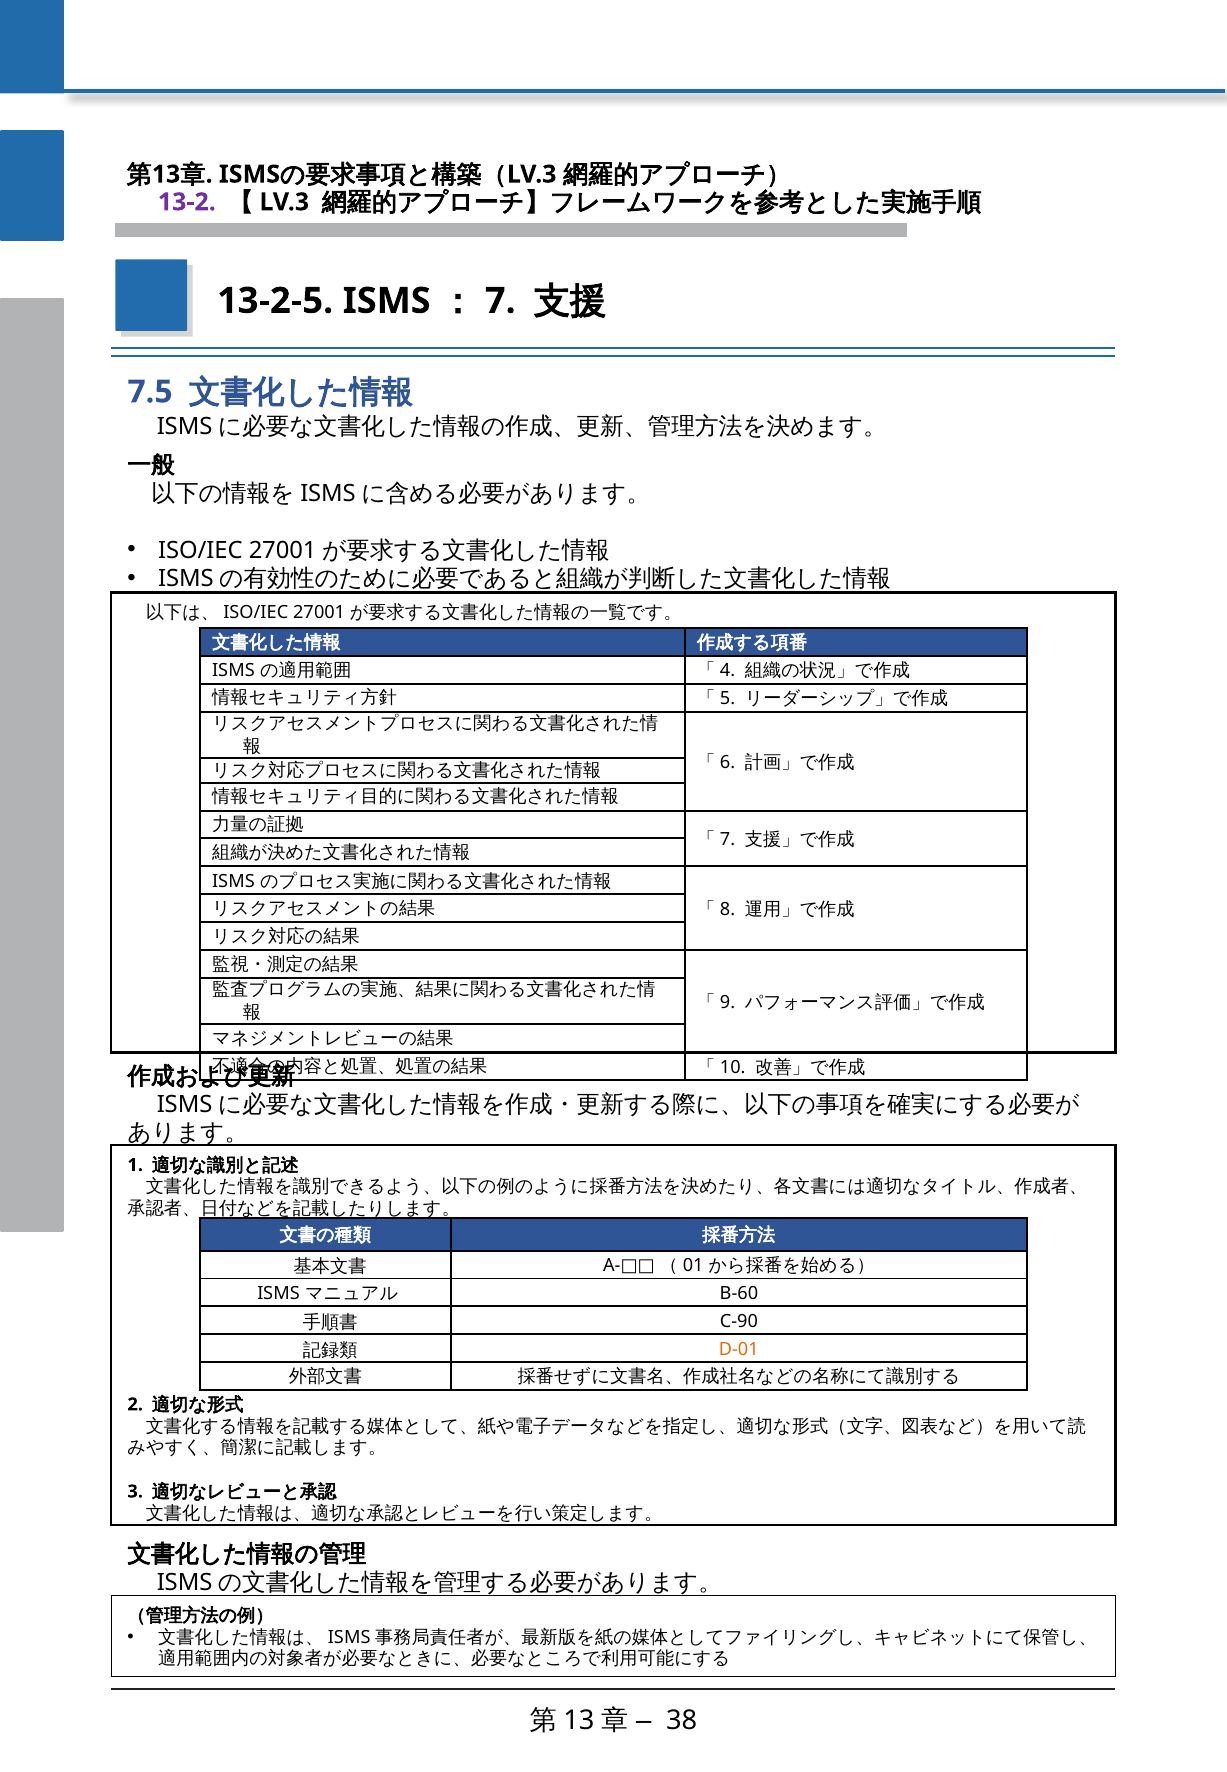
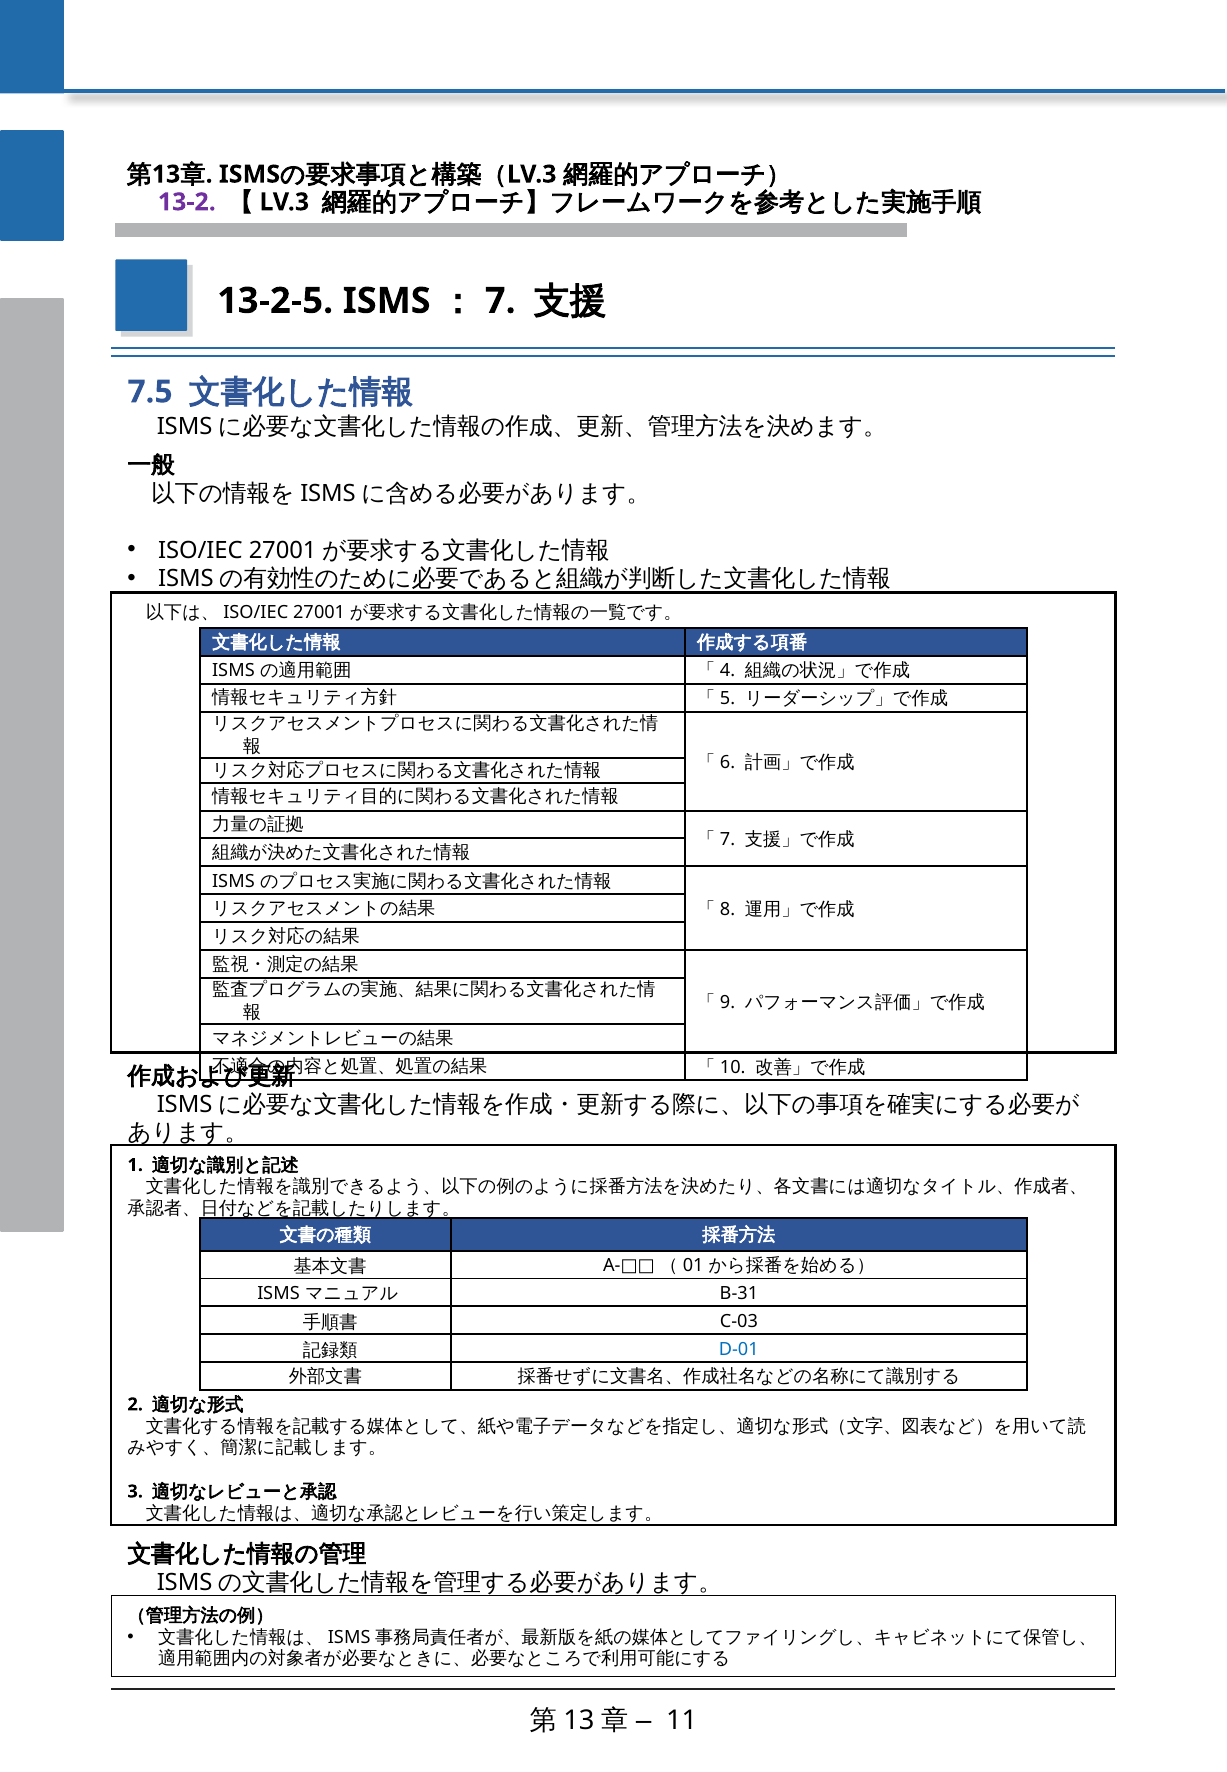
B-60: B-60 -> B-31 (739, 1294)
C-90: C-90 -> C-03 (739, 1322)
D-01 colour: orange -> blue (739, 1350)
38: 38 -> 11 (682, 1721)
